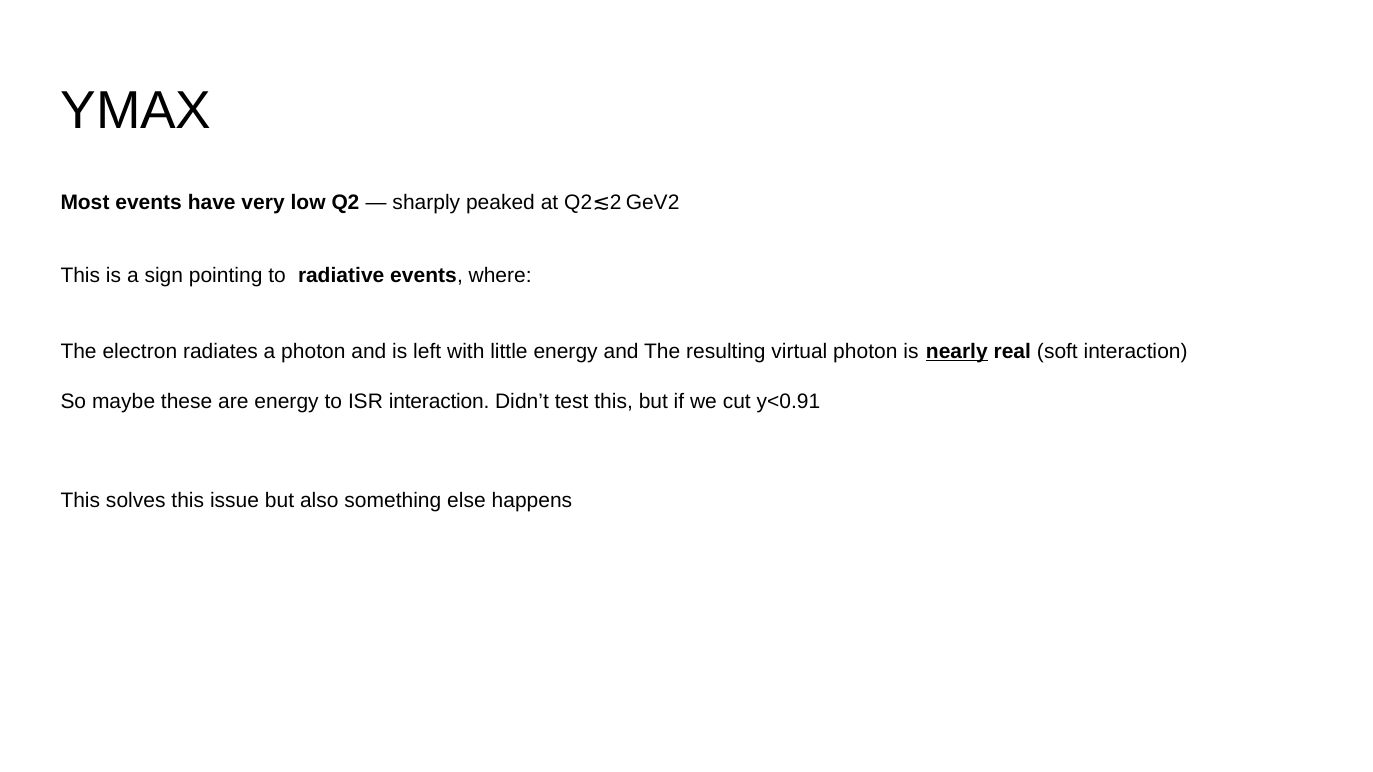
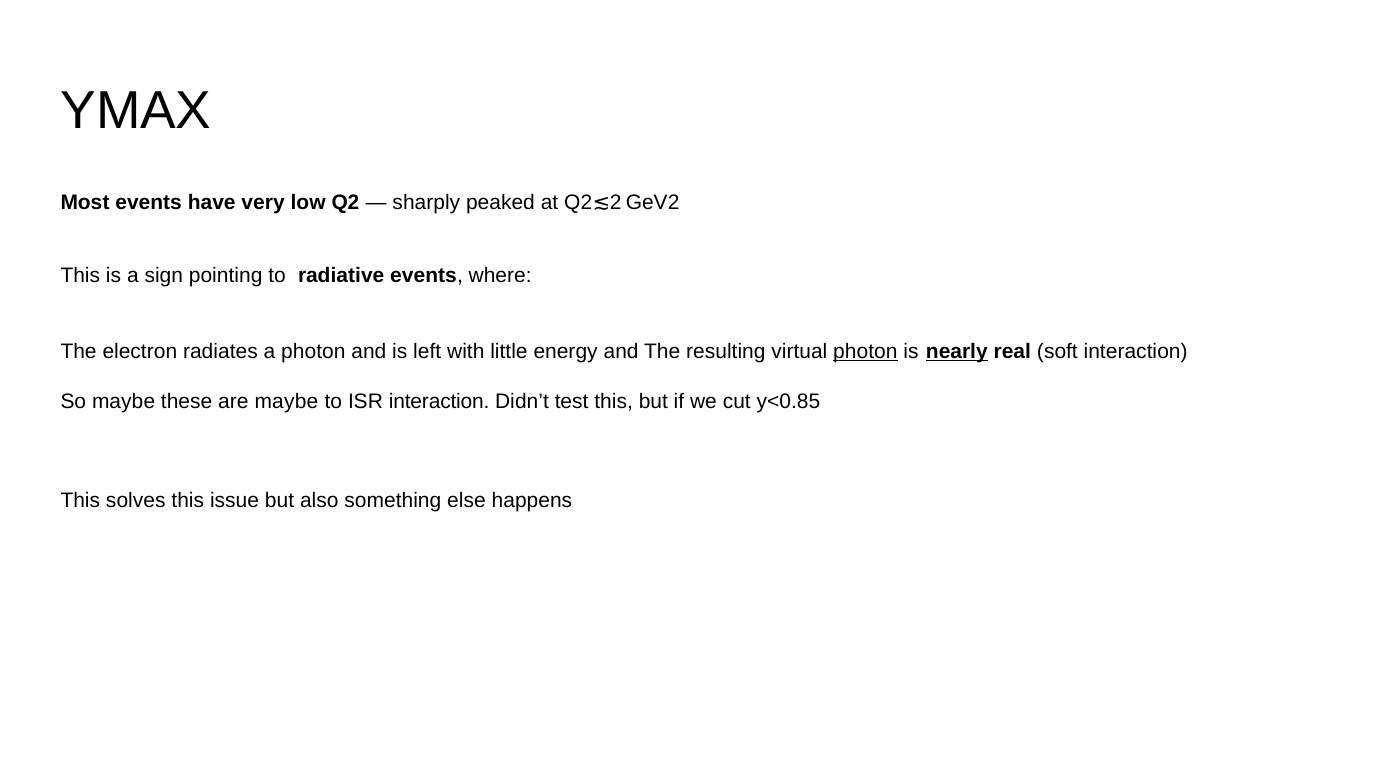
photon underline: none -> present (865, 352)
are energy: energy -> maybe (286, 401)
y<0.91: y<0.91 -> y<0.85 (788, 401)
